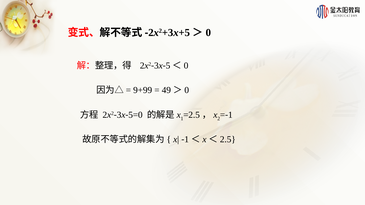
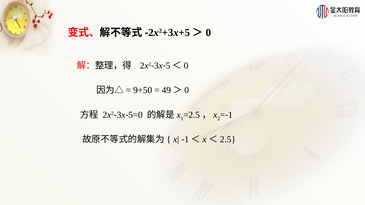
9+99: 9+99 -> 9+50 (143, 90)
